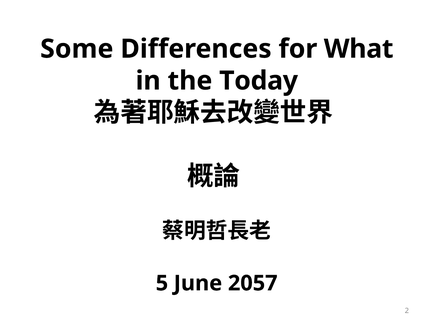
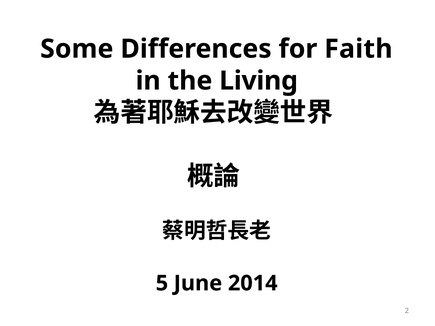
What: What -> Faith (358, 49)
Today: Today -> Living (259, 81)
2057: 2057 -> 2014 (253, 283)
